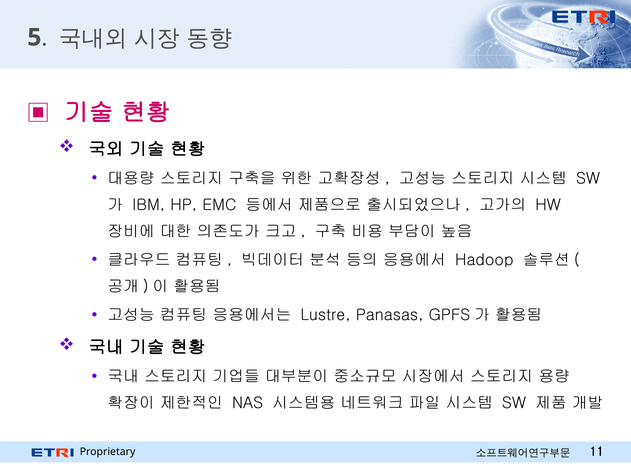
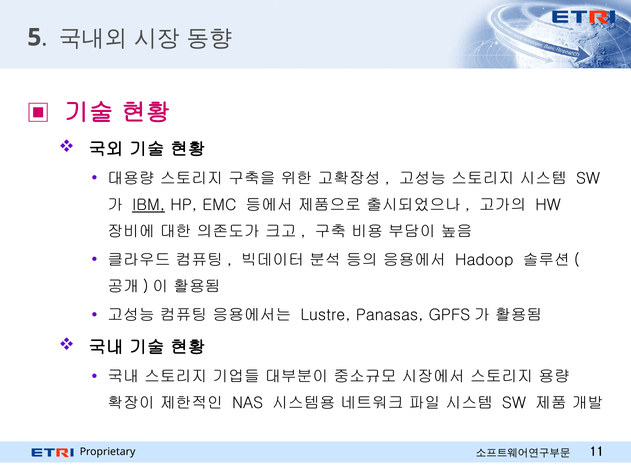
IBM underline: none -> present (149, 205)
